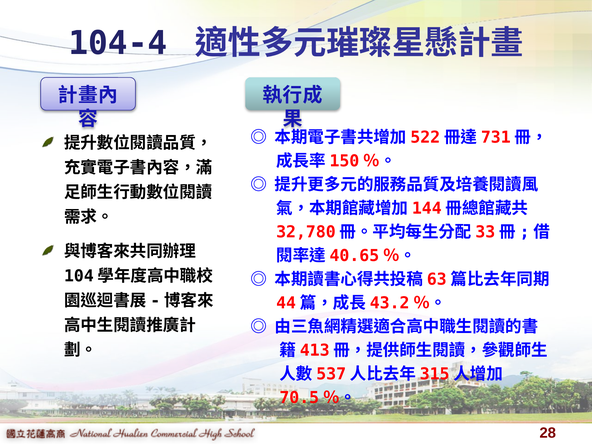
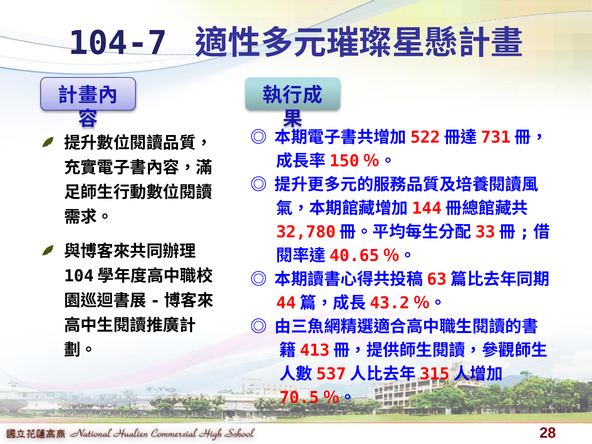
104-4: 104-4 -> 104-7 (118, 43)
